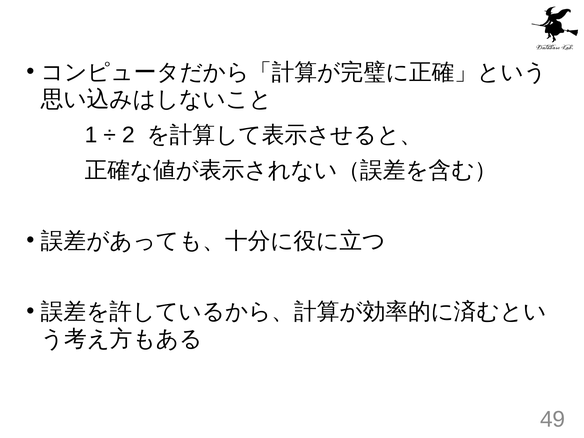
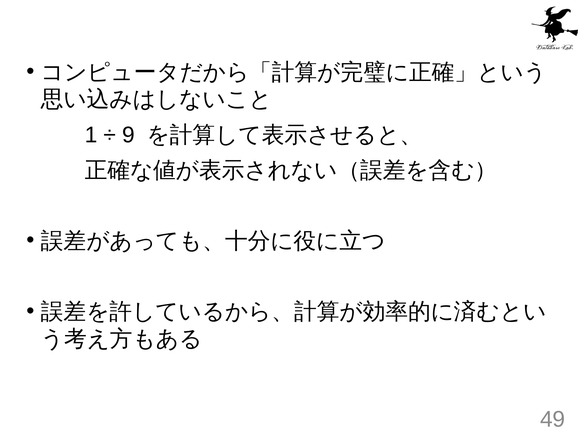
2: 2 -> 9 (129, 135)
